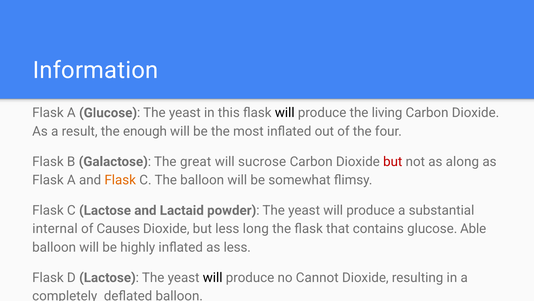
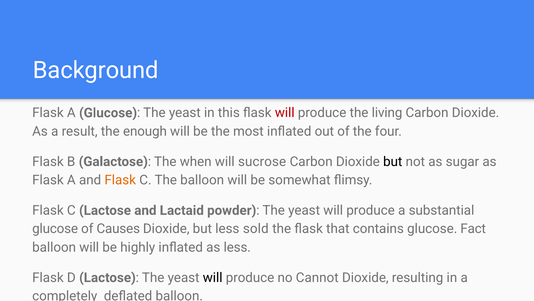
Information: Information -> Background (96, 70)
will colour: black -> red (285, 113)
great: great -> when (196, 161)
but colour: red -> black (393, 161)
along: along -> sugar (462, 161)
internal: internal -> glucose (55, 228)
long: long -> sold (256, 228)
Able: Able -> Fact (473, 228)
